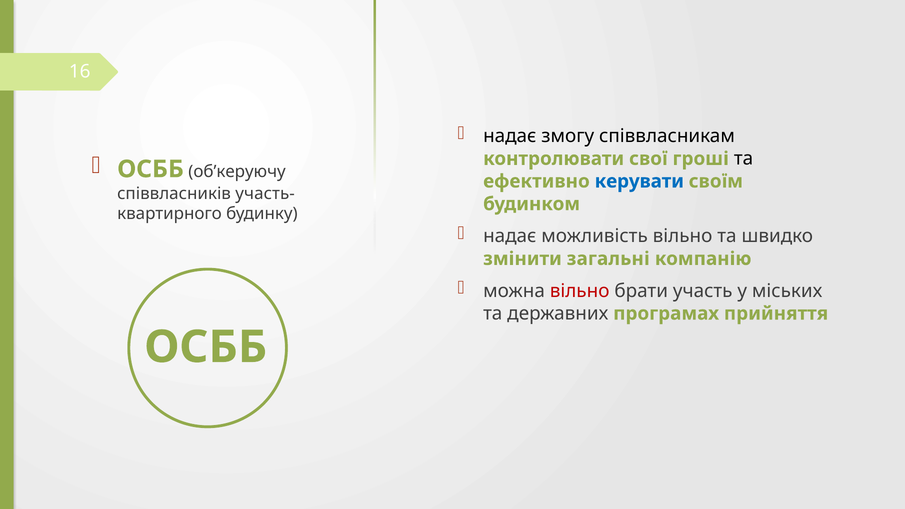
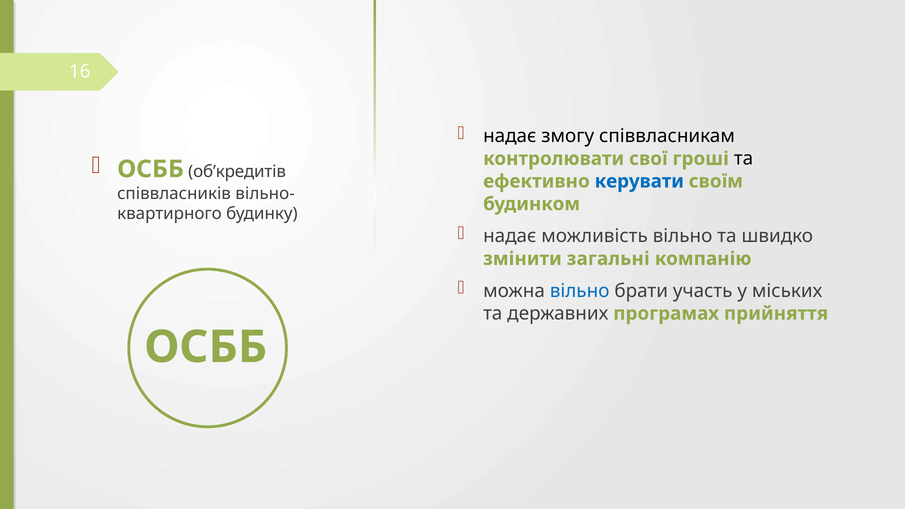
об’керуючу: об’керуючу -> об’кредитів (237, 172)
участь-: участь- -> вільно- (265, 194)
вільно colour: red -> blue (580, 291)
